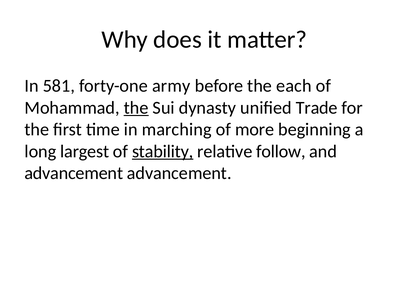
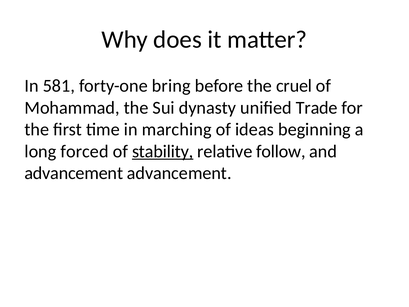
army: army -> bring (171, 86)
each: each -> cruel (294, 86)
the underline: present -> none (136, 108)
more: more -> ideas (255, 129)
largest: largest -> forced (85, 151)
